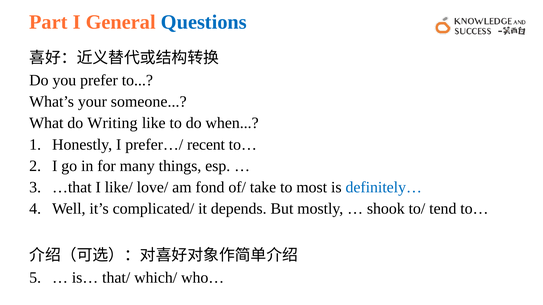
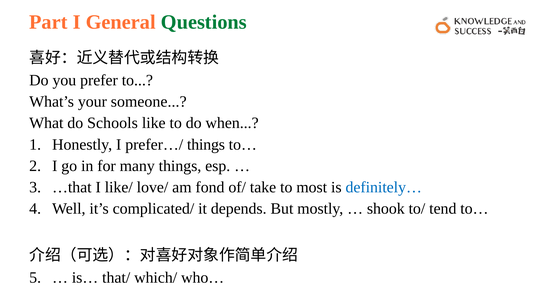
Questions colour: blue -> green (204, 22)
Writing: Writing -> Schools (113, 123)
prefer…/ recent: recent -> things (206, 145)
